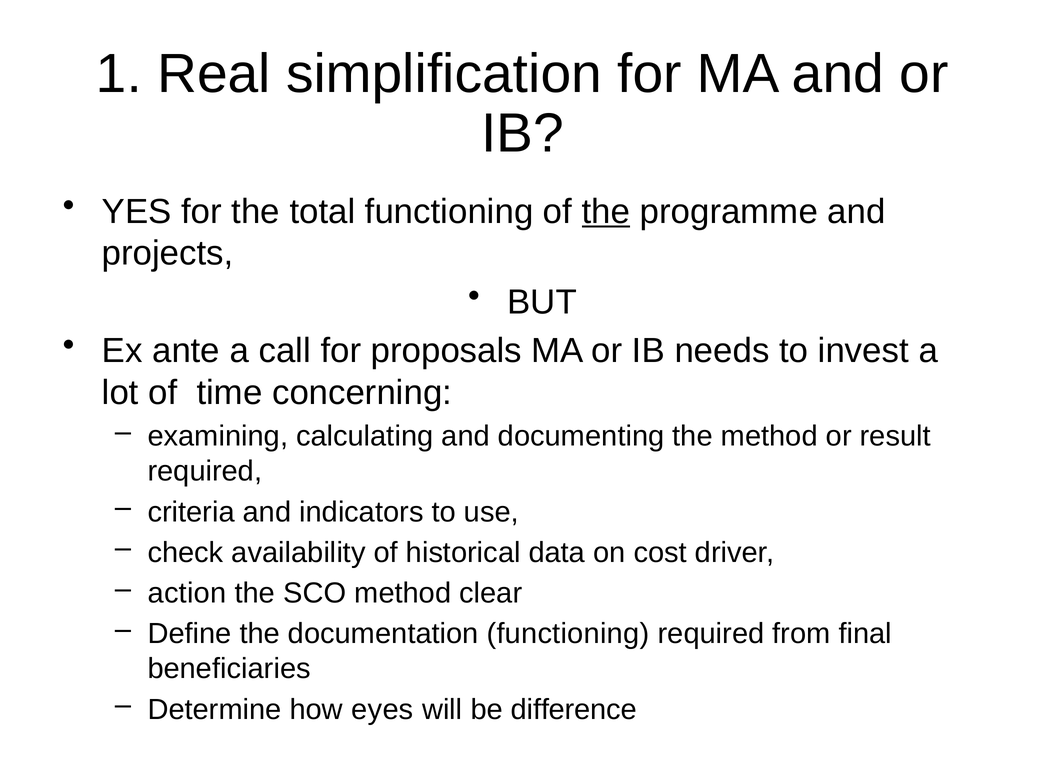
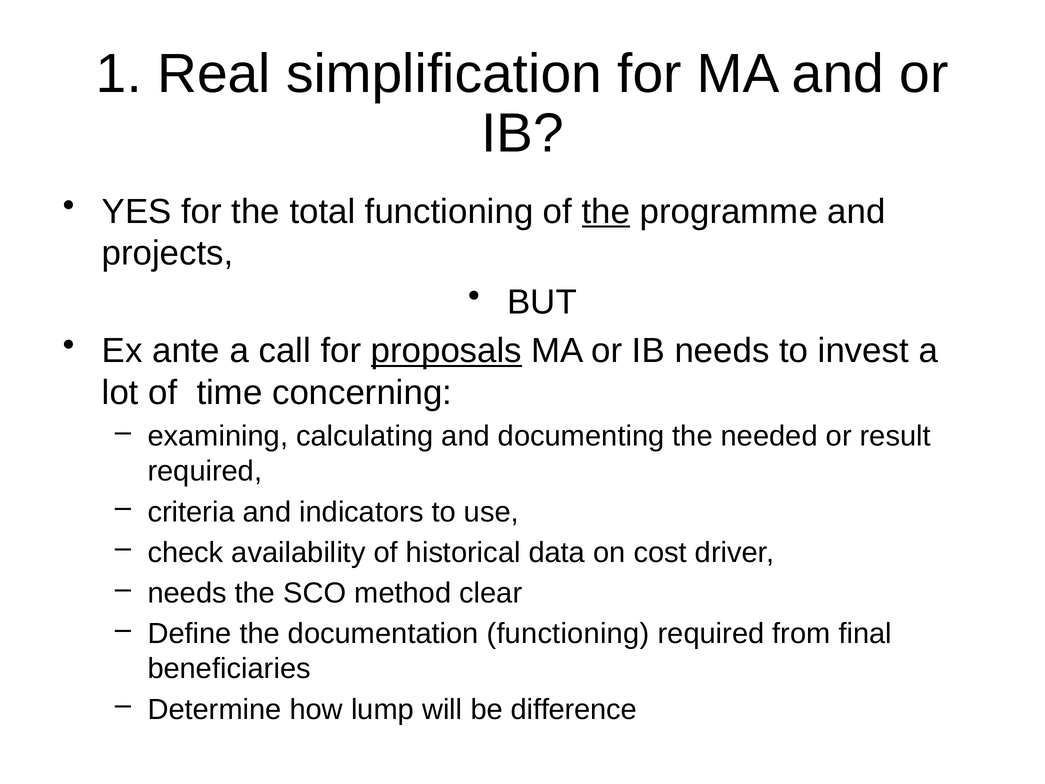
proposals underline: none -> present (446, 351)
the method: method -> needed (769, 436)
action: action -> needs (187, 593)
eyes: eyes -> lump (383, 709)
